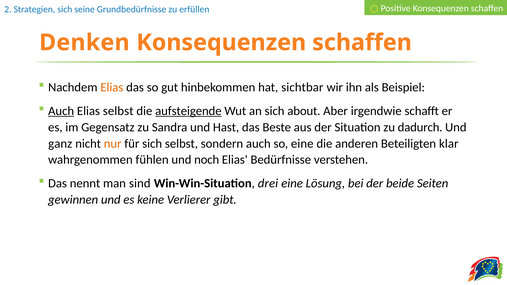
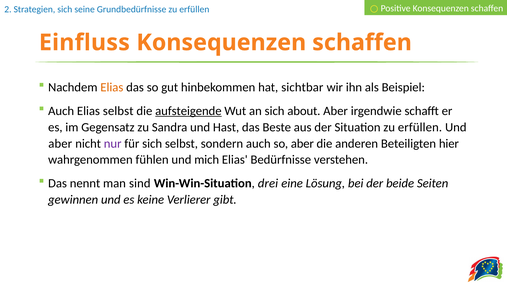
Denken: Denken -> Einfluss (84, 43)
Auch underline: present -> none (61, 111)
Situation zu dadurch: dadurch -> erfüllen (420, 127)
ganz: ganz -> aber (60, 144)
nur colour: orange -> purple (113, 144)
so eine: eine -> aber (302, 144)
klar: klar -> hier (449, 144)
noch: noch -> mich (207, 160)
